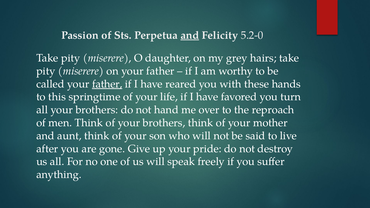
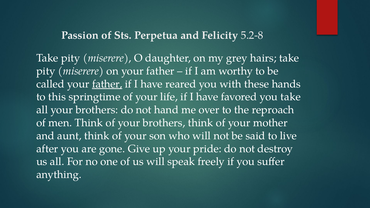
and underline: present -> none (190, 35)
5.2-0: 5.2-0 -> 5.2-8 (252, 35)
you turn: turn -> take (291, 97)
